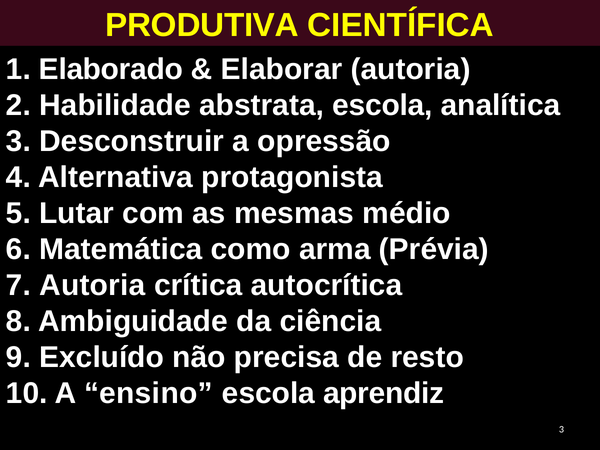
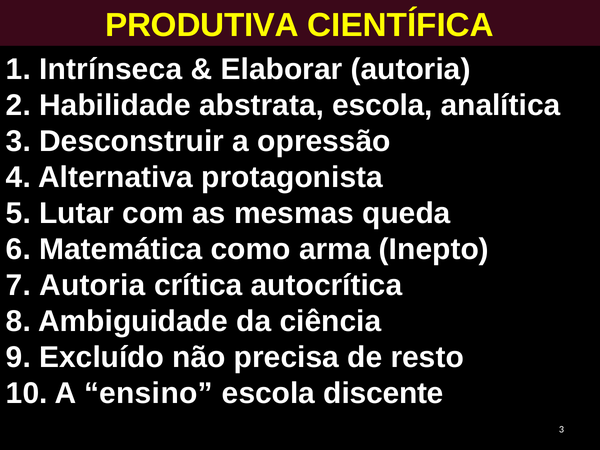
Elaborado: Elaborado -> Intrínseca (111, 69)
médio: médio -> queda (406, 213)
Prévia: Prévia -> Inepto (434, 249)
aprendiz: aprendiz -> discente (384, 393)
